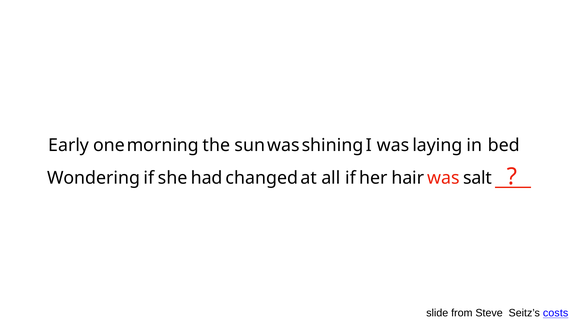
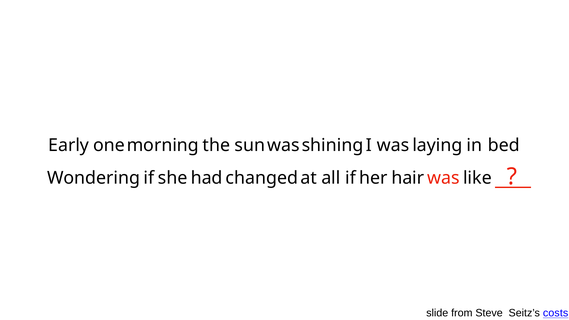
salt: salt -> like (477, 178)
